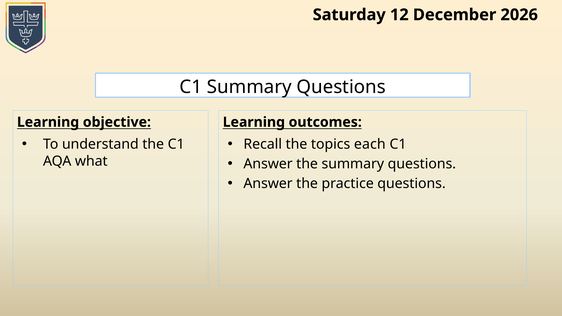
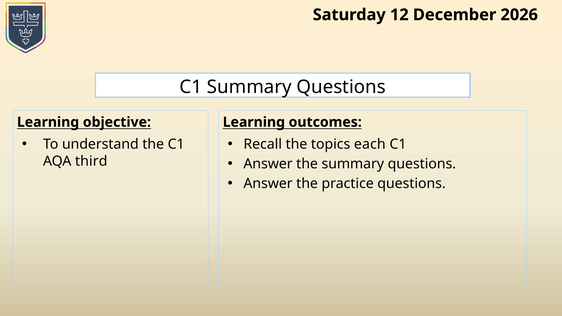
what: what -> third (91, 161)
